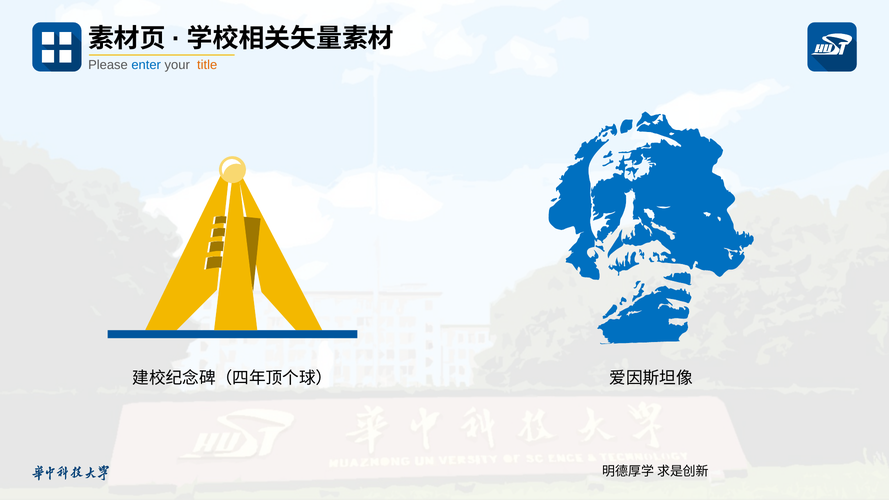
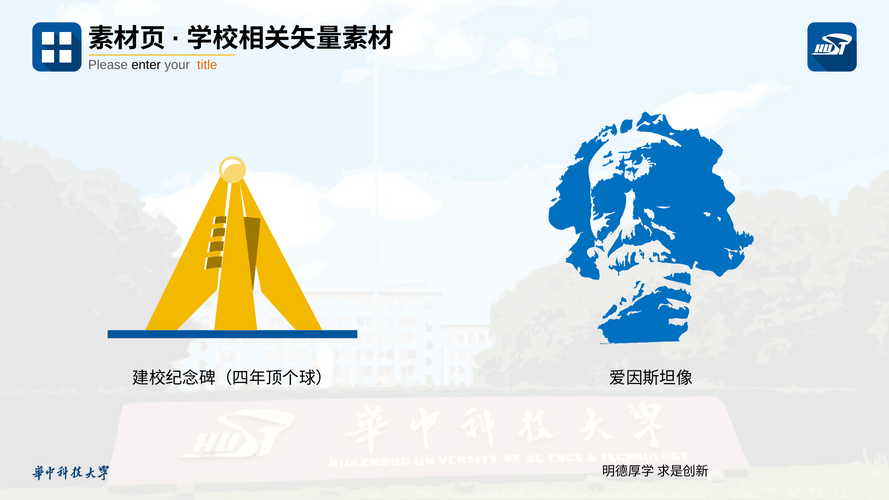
enter colour: blue -> black (146, 65)
